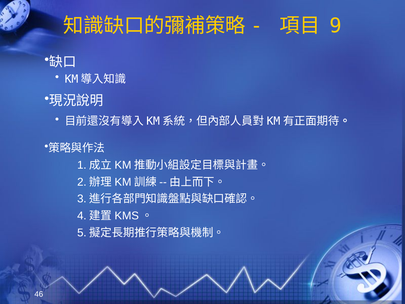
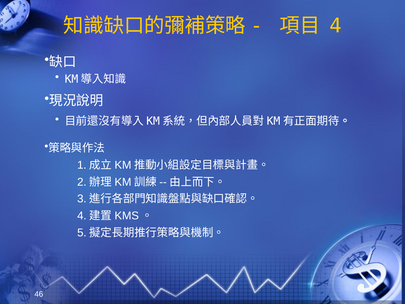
9: 9 -> 4 (336, 26)
